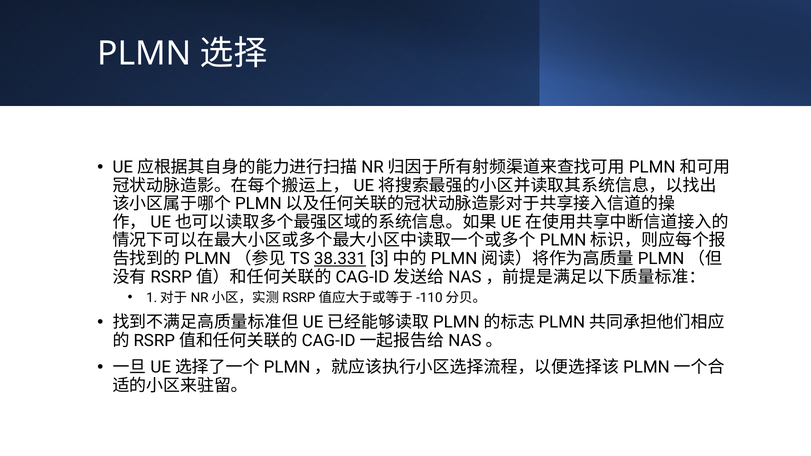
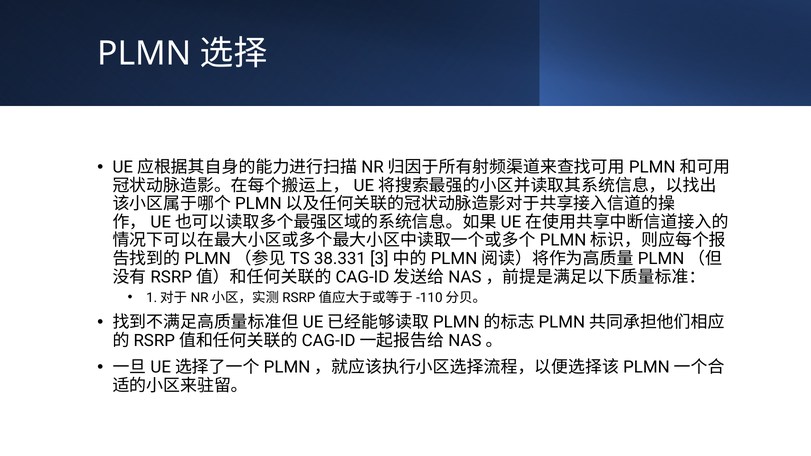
38.331 underline: present -> none (340, 259)
